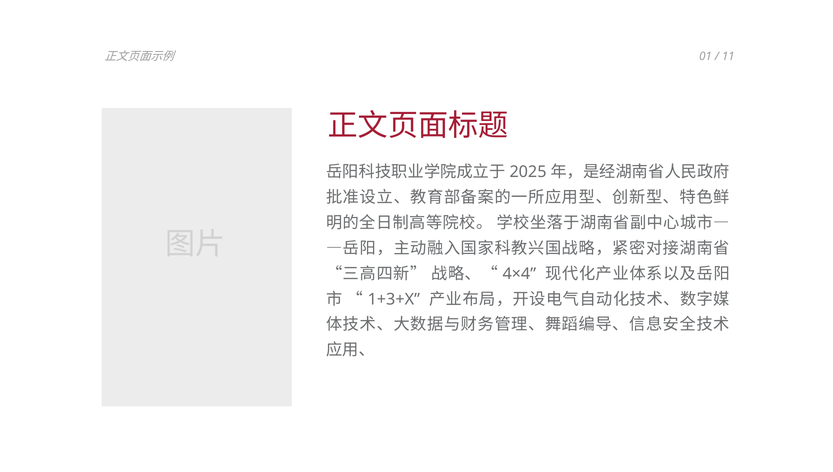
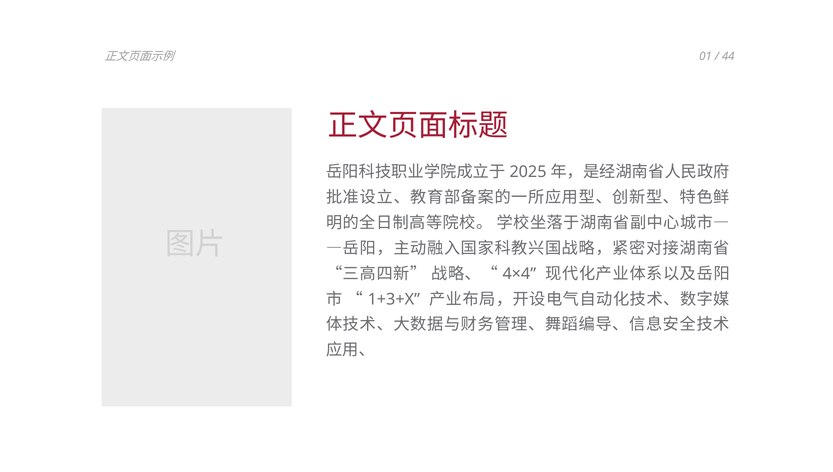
11: 11 -> 44 (728, 56)
